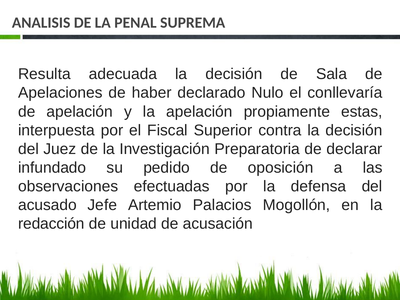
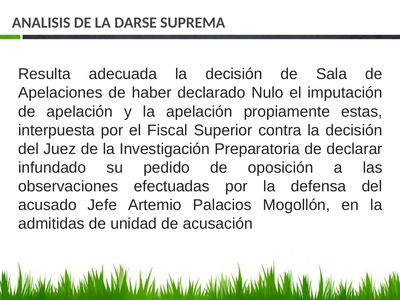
PENAL: PENAL -> DARSE (136, 23)
conllevaría: conllevaría -> imputación (345, 93)
redacción: redacción -> admitidas (51, 224)
